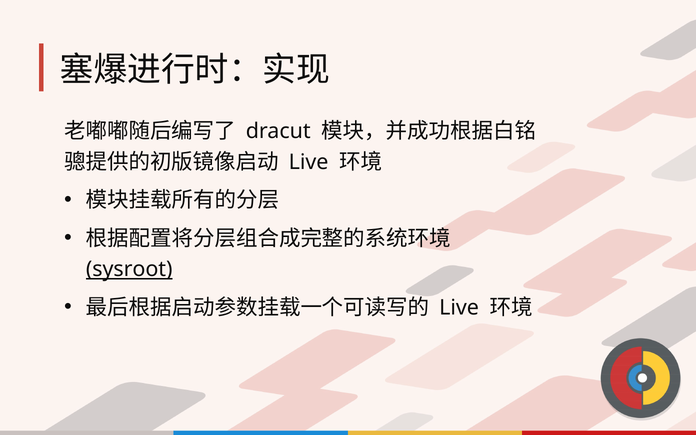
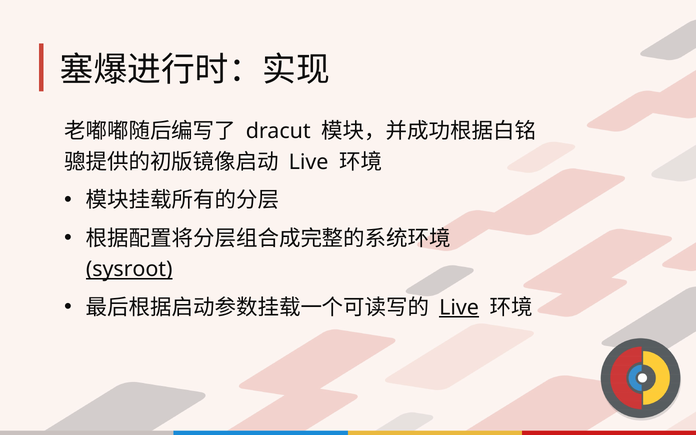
Live underline: none -> present (459, 308)
